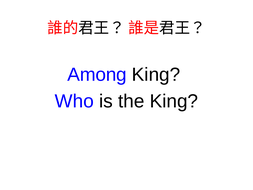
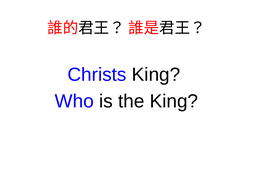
Among: Among -> Christs (97, 75)
